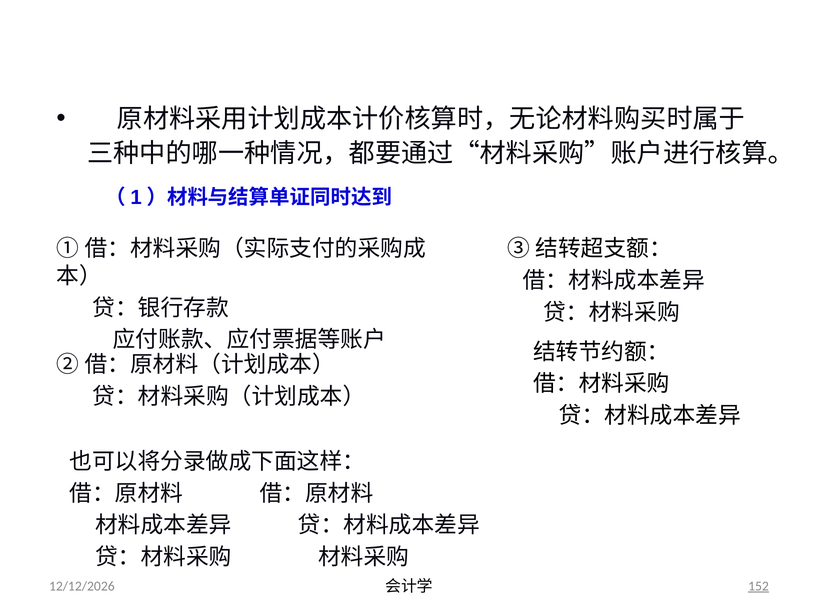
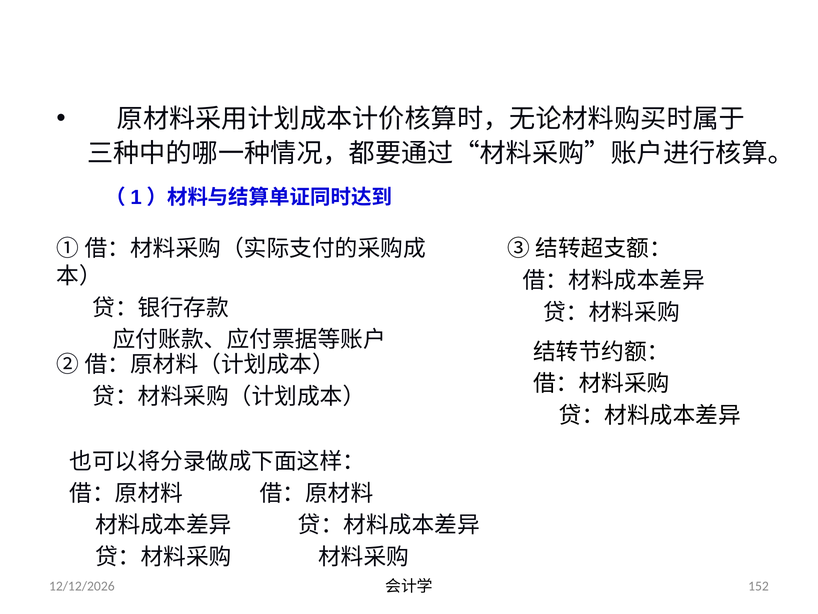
152 underline: present -> none (759, 586)
